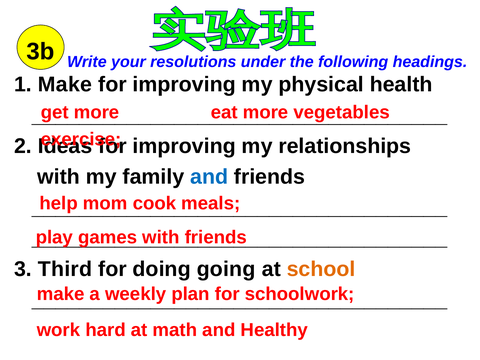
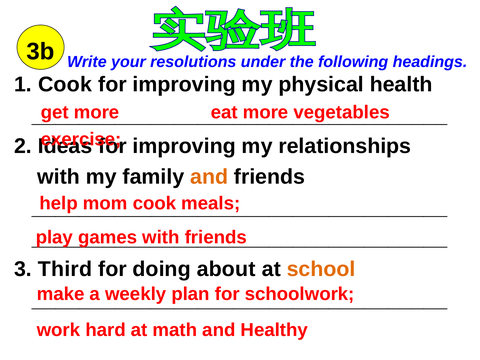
1 Make: Make -> Cook (65, 85)
and colour: blue -> orange (209, 177)
going: going -> about (226, 269)
